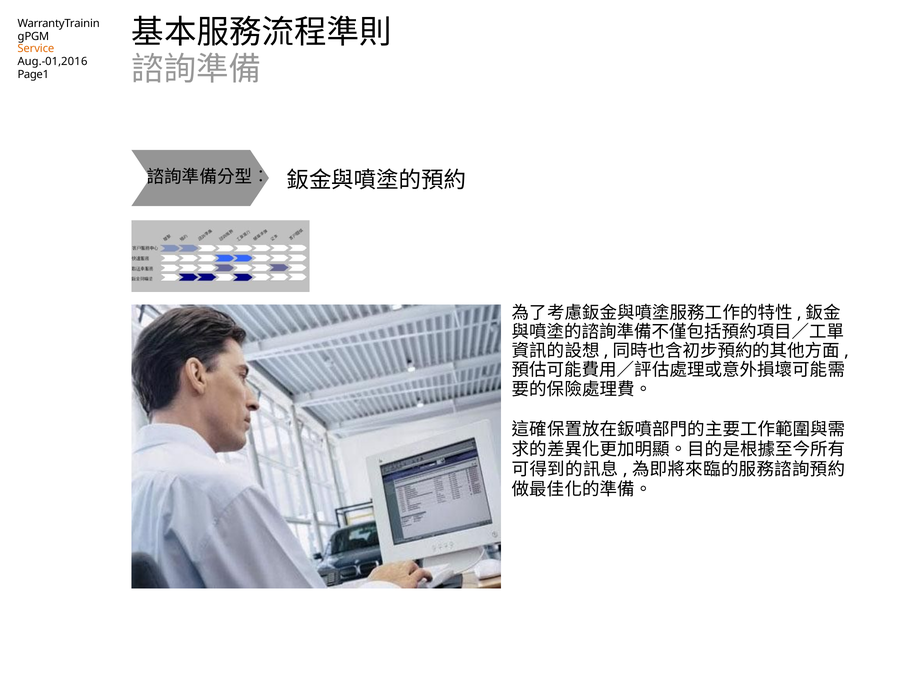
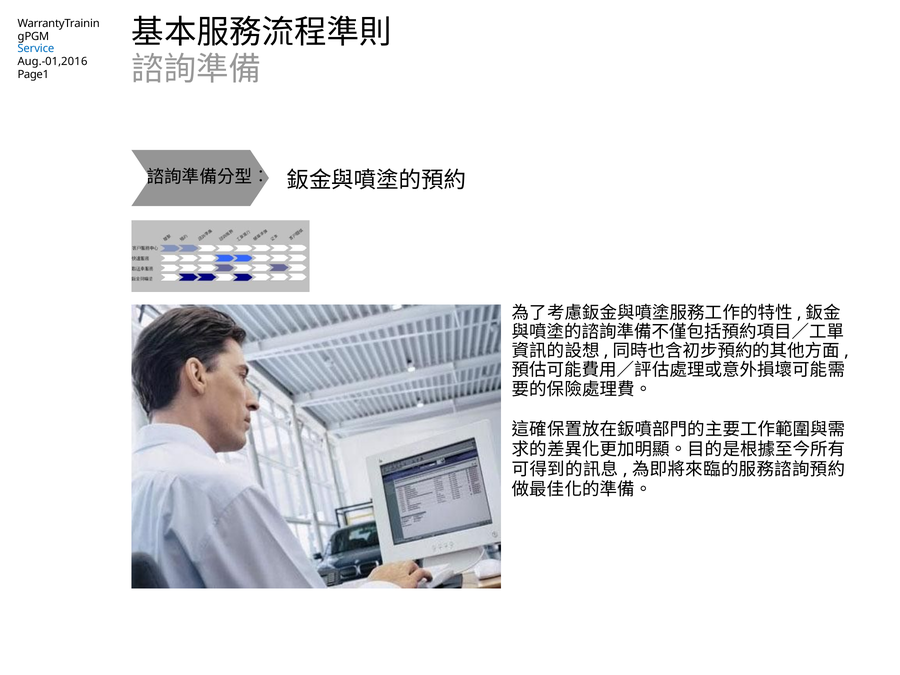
Service colour: orange -> blue (36, 49)
